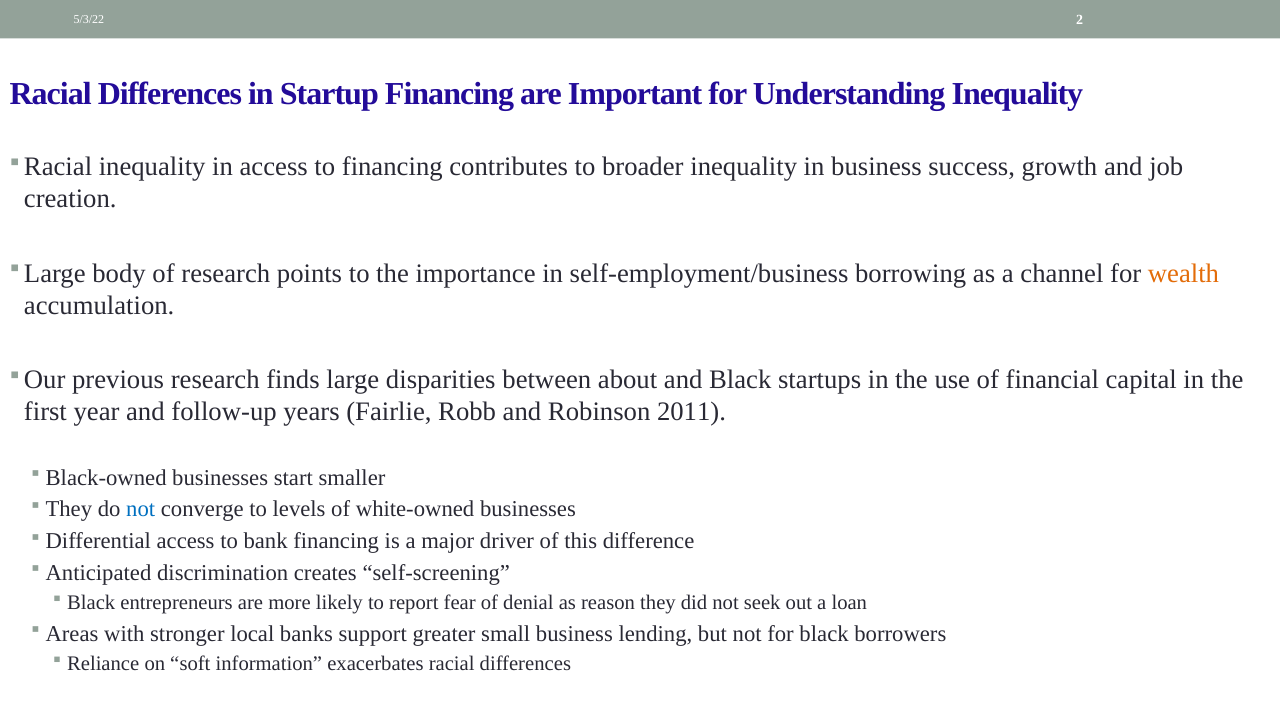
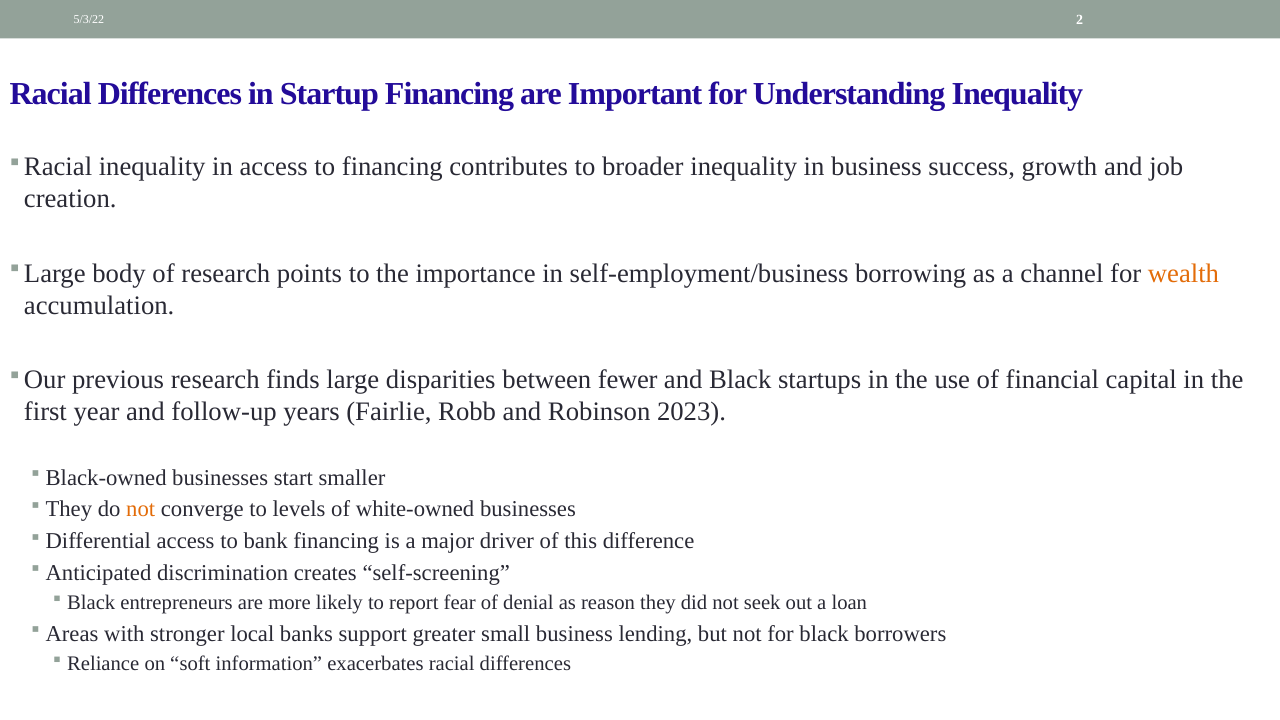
about: about -> fewer (628, 380)
2011: 2011 -> 2023 (692, 412)
not colour: blue -> orange (141, 509)
